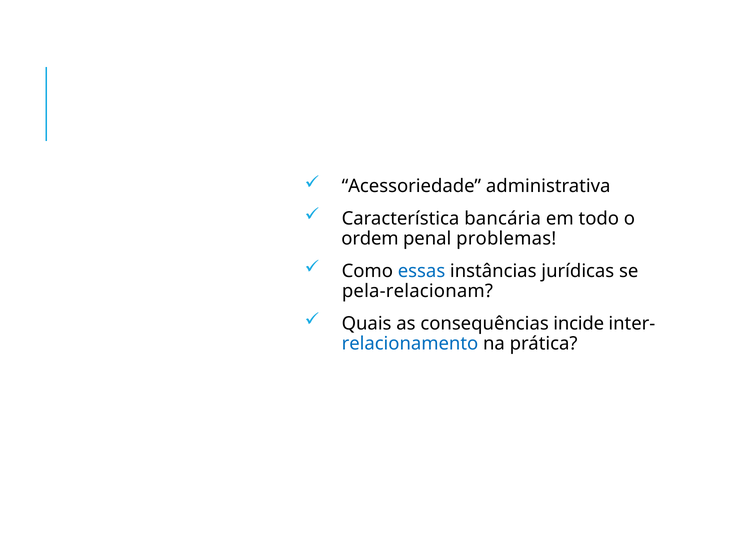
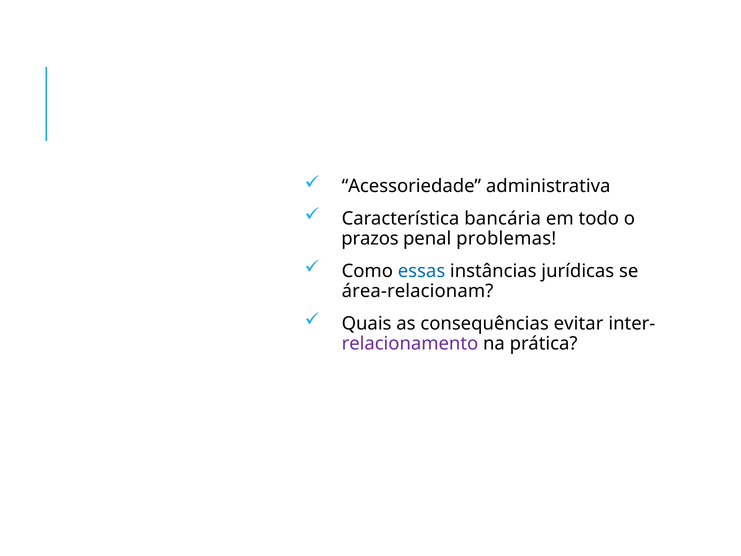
ordem: ordem -> prazos (370, 238)
pela-relacionam: pela-relacionam -> área-relacionam (418, 291)
incide: incide -> evitar (579, 323)
relacionamento colour: blue -> purple (410, 343)
